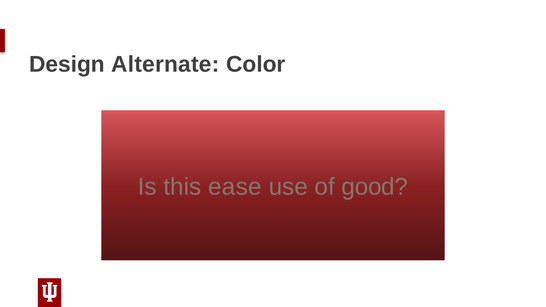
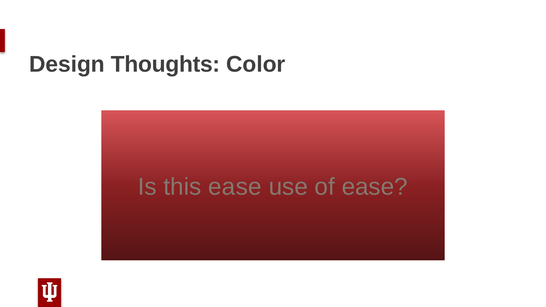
Alternate: Alternate -> Thoughts (166, 64)
of good: good -> ease (375, 187)
